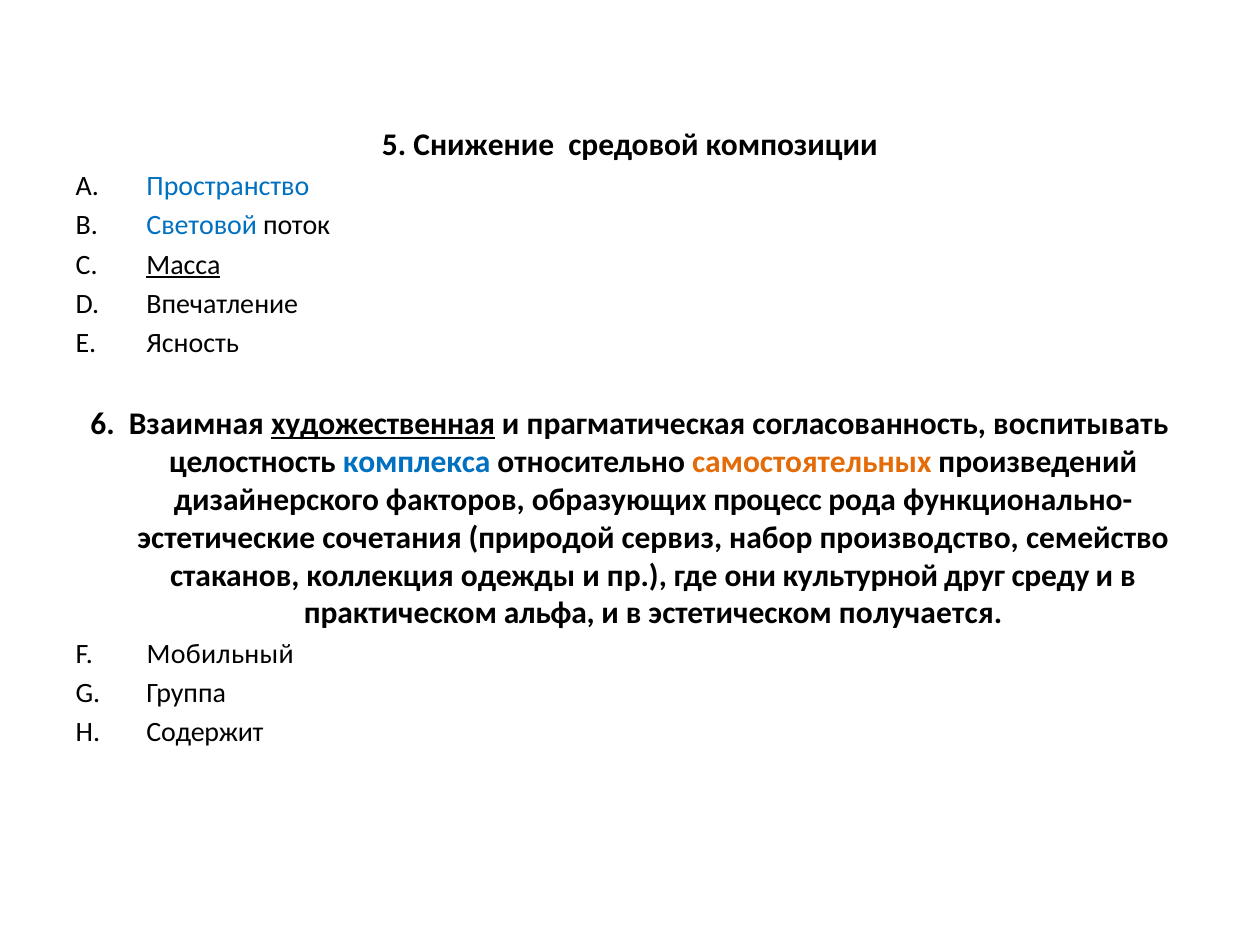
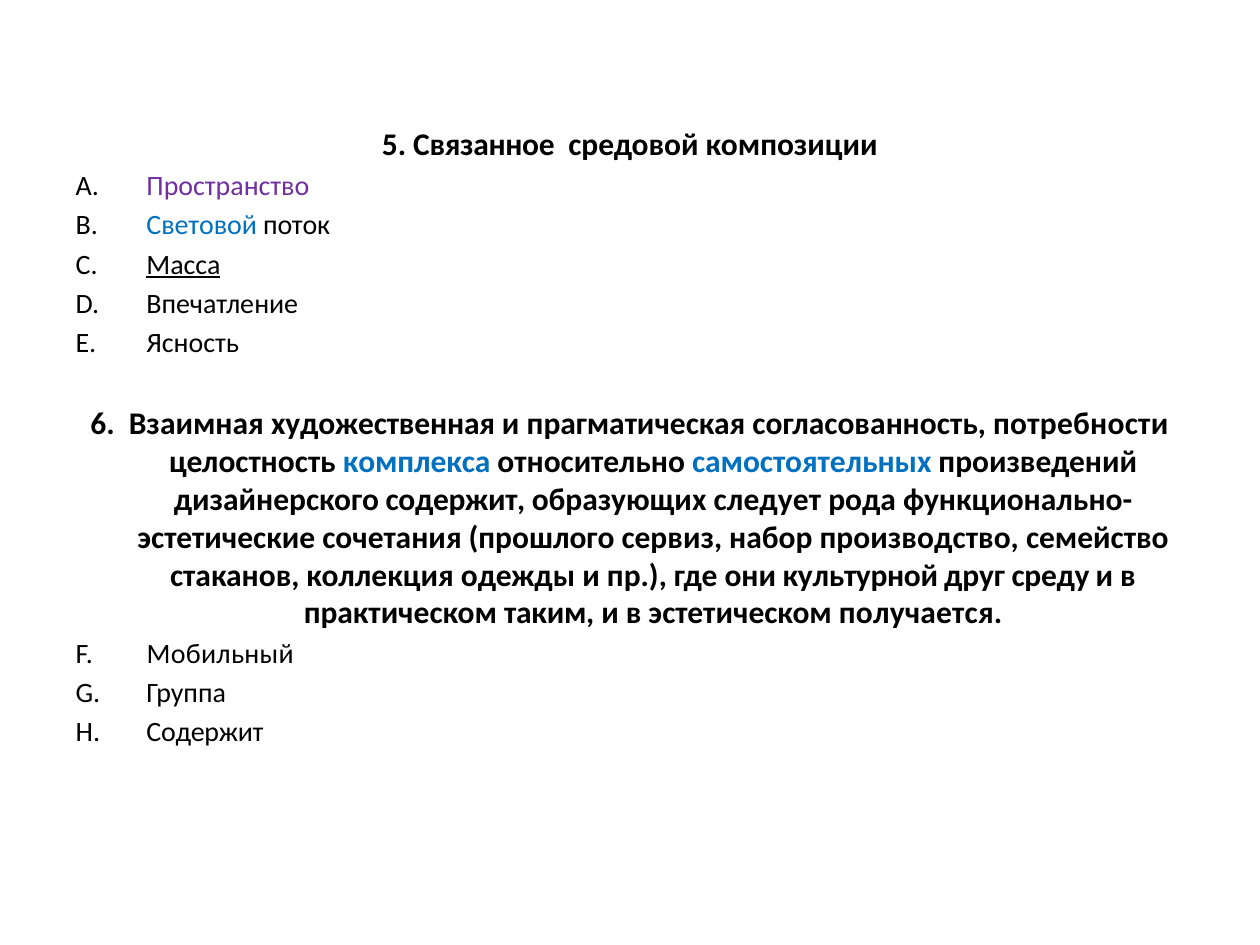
Снижение: Снижение -> Связанное (484, 146)
Пространство colour: blue -> purple (228, 187)
художественная underline: present -> none (383, 424)
воспитывать: воспитывать -> потребности (1081, 424)
самостоятельных colour: orange -> blue (812, 462)
дизайнерского факторов: факторов -> содержит (455, 500)
процесс: процесс -> следует (767, 500)
природой: природой -> прошлого (542, 538)
альфа: альфа -> таким (549, 613)
